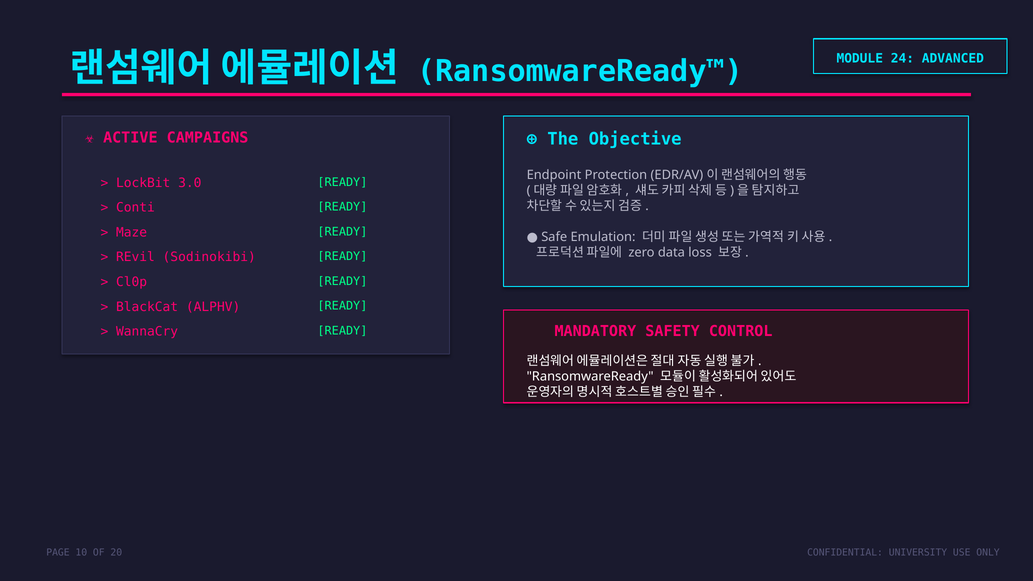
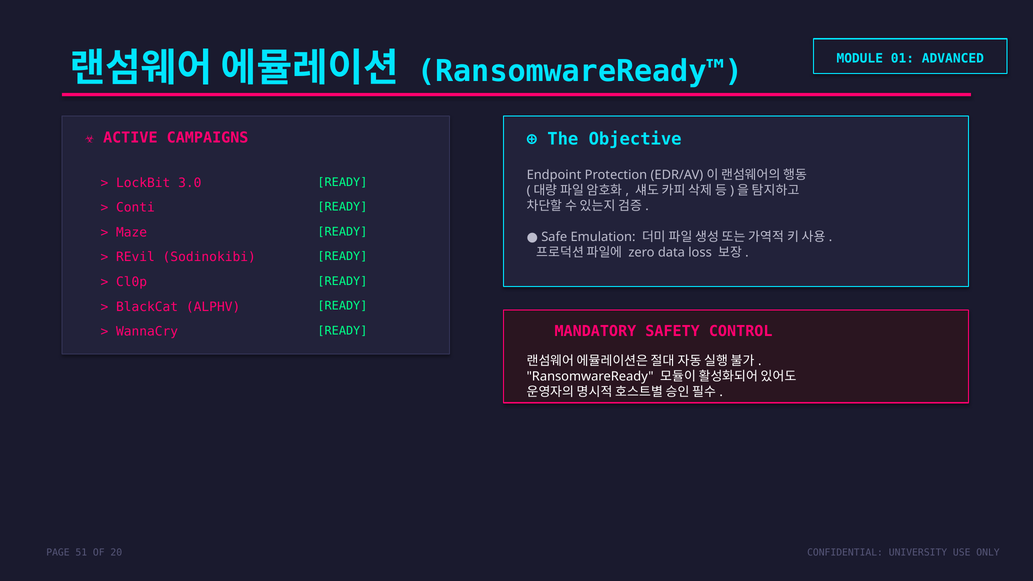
24: 24 -> 01 (902, 59)
10: 10 -> 51 (81, 553)
